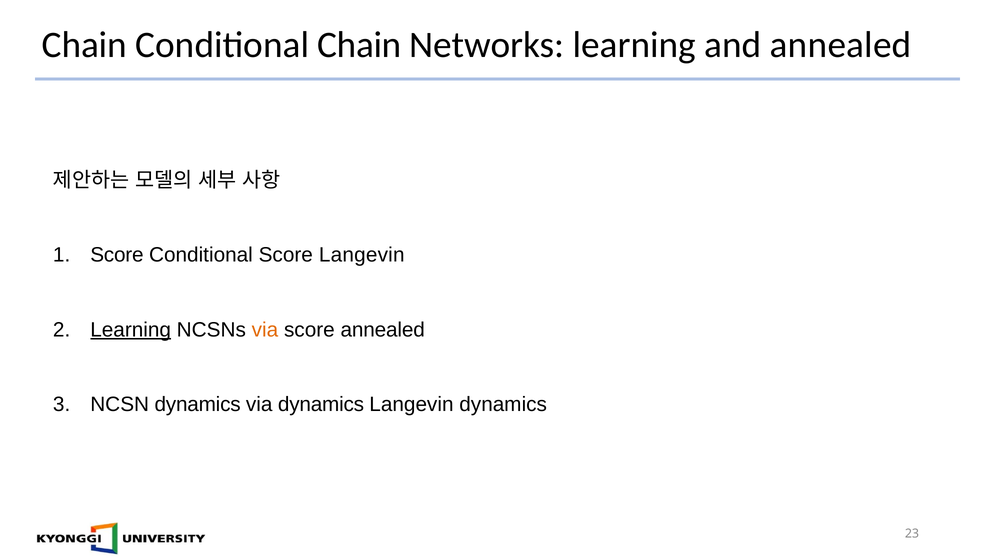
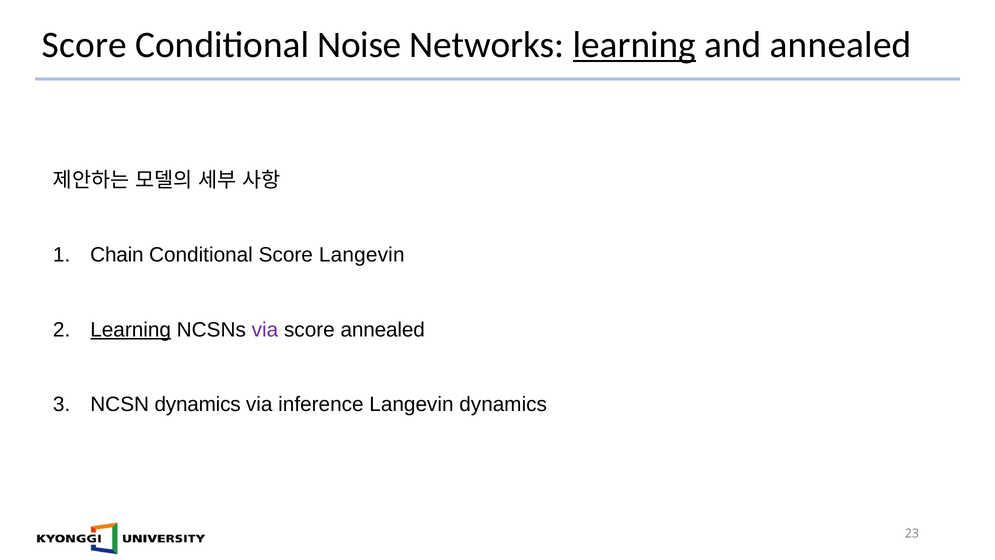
Chain: Chain -> Score (84, 45)
Conditional Chain: Chain -> Noise (359, 45)
learning underline: none -> present (634, 45)
Score: Score -> Chain (117, 255)
via colour: orange -> purple (265, 330)
via dynamics: dynamics -> inference (321, 404)
